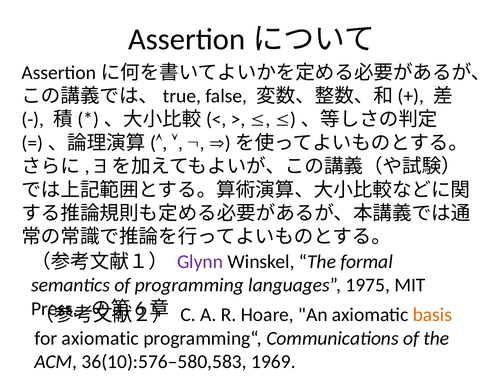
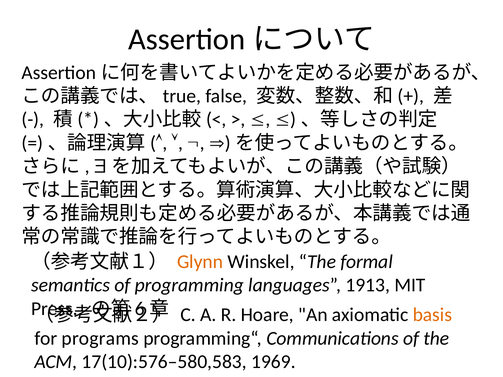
Glynn colour: purple -> orange (200, 262)
1975: 1975 -> 1913 (368, 285)
for axiomatic: axiomatic -> programs (100, 339)
36(10):576–580,583: 36(10):576–580,583 -> 17(10):576–580,583 (164, 362)
